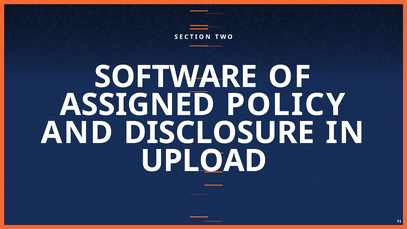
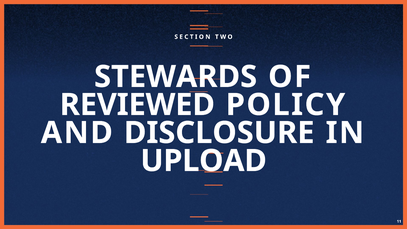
SOFTWARE: SOFTWARE -> STEWARDS (176, 77)
ASSIGNED: ASSIGNED -> REVIEWED (137, 105)
